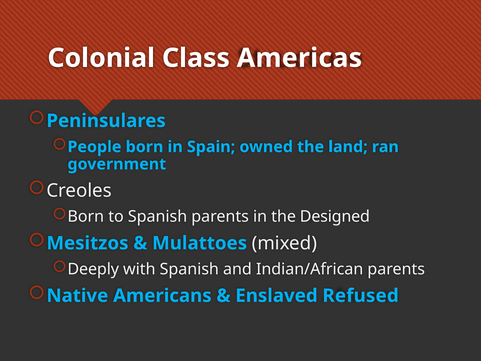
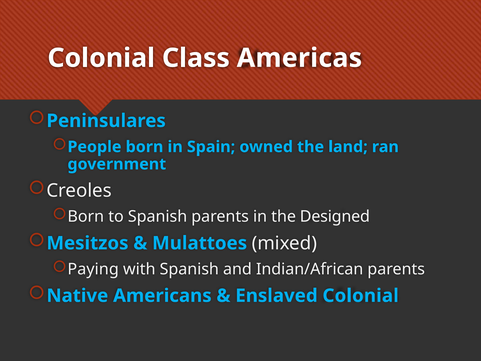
Deeply: Deeply -> Paying (93, 269)
Enslaved Refused: Refused -> Colonial (361, 296)
